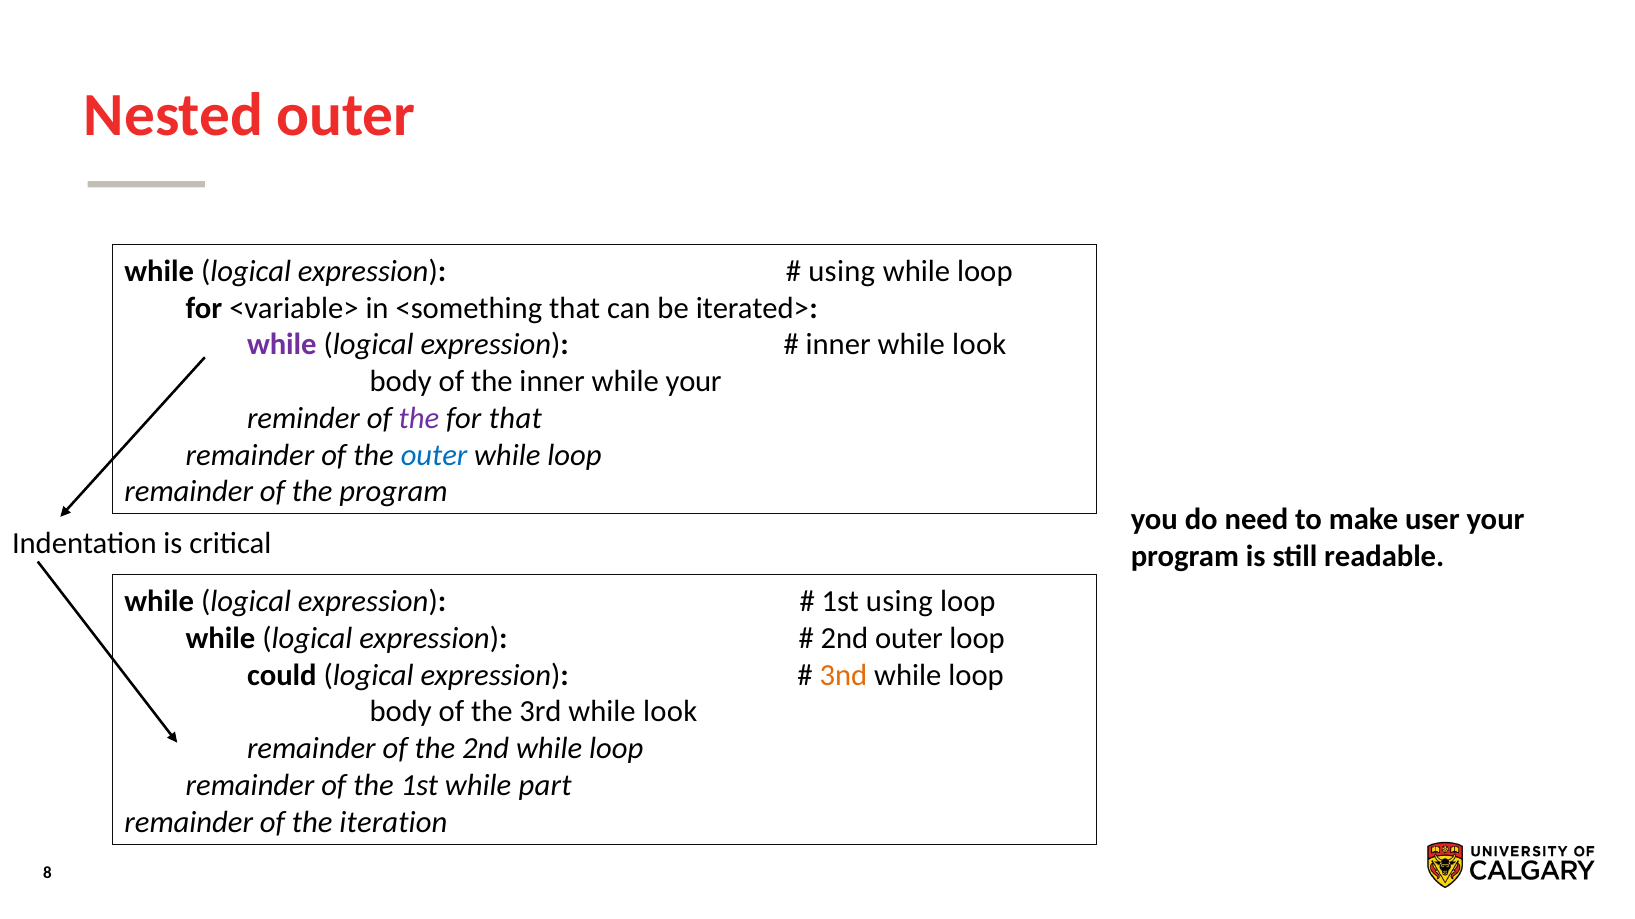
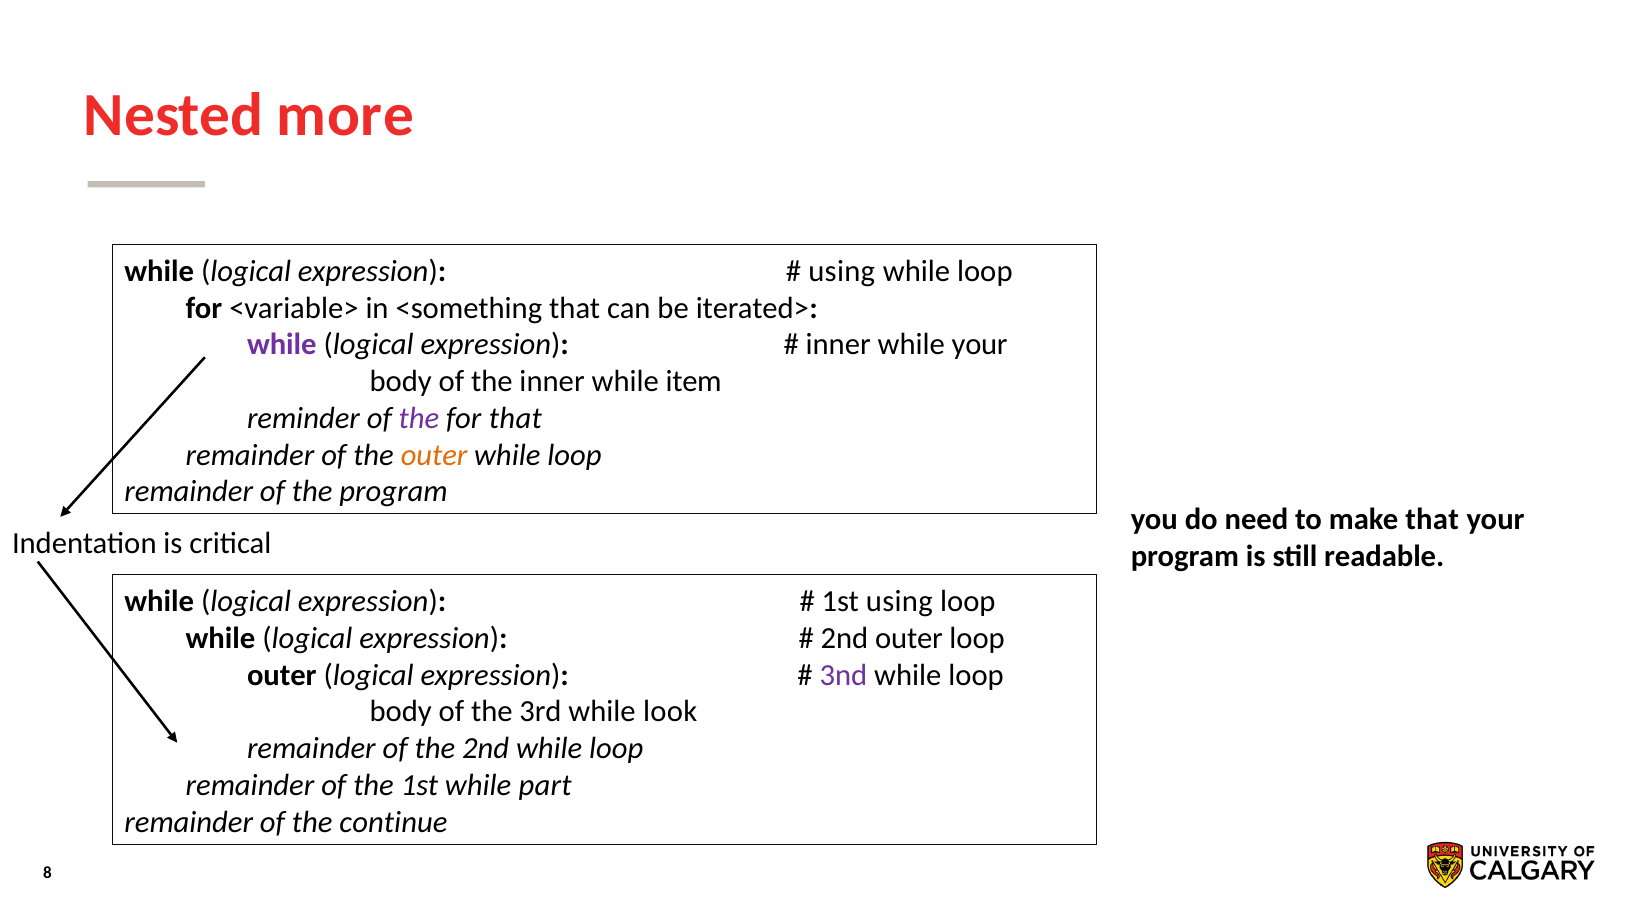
Nested outer: outer -> more (346, 115)
inner while look: look -> your (980, 345)
while your: your -> item (694, 382)
outer colour: blue -> orange (434, 455)
make user: user -> that (1432, 520)
could: could -> outer (282, 675)
3nd colour: orange -> purple (843, 675)
iteration: iteration -> continue (394, 823)
